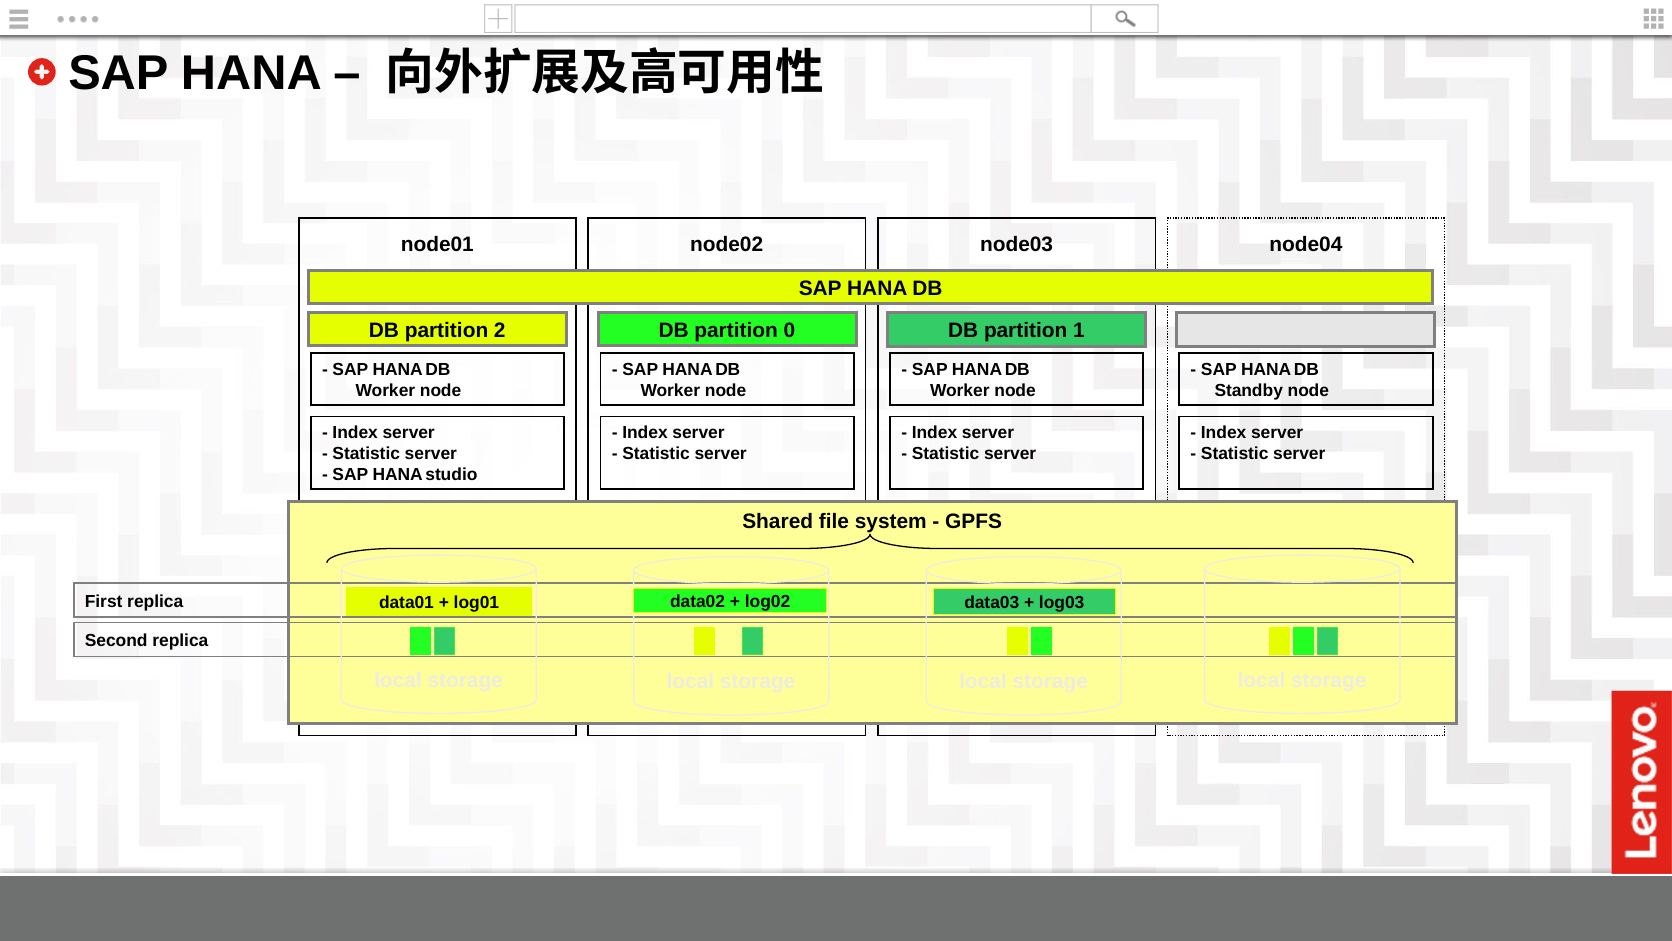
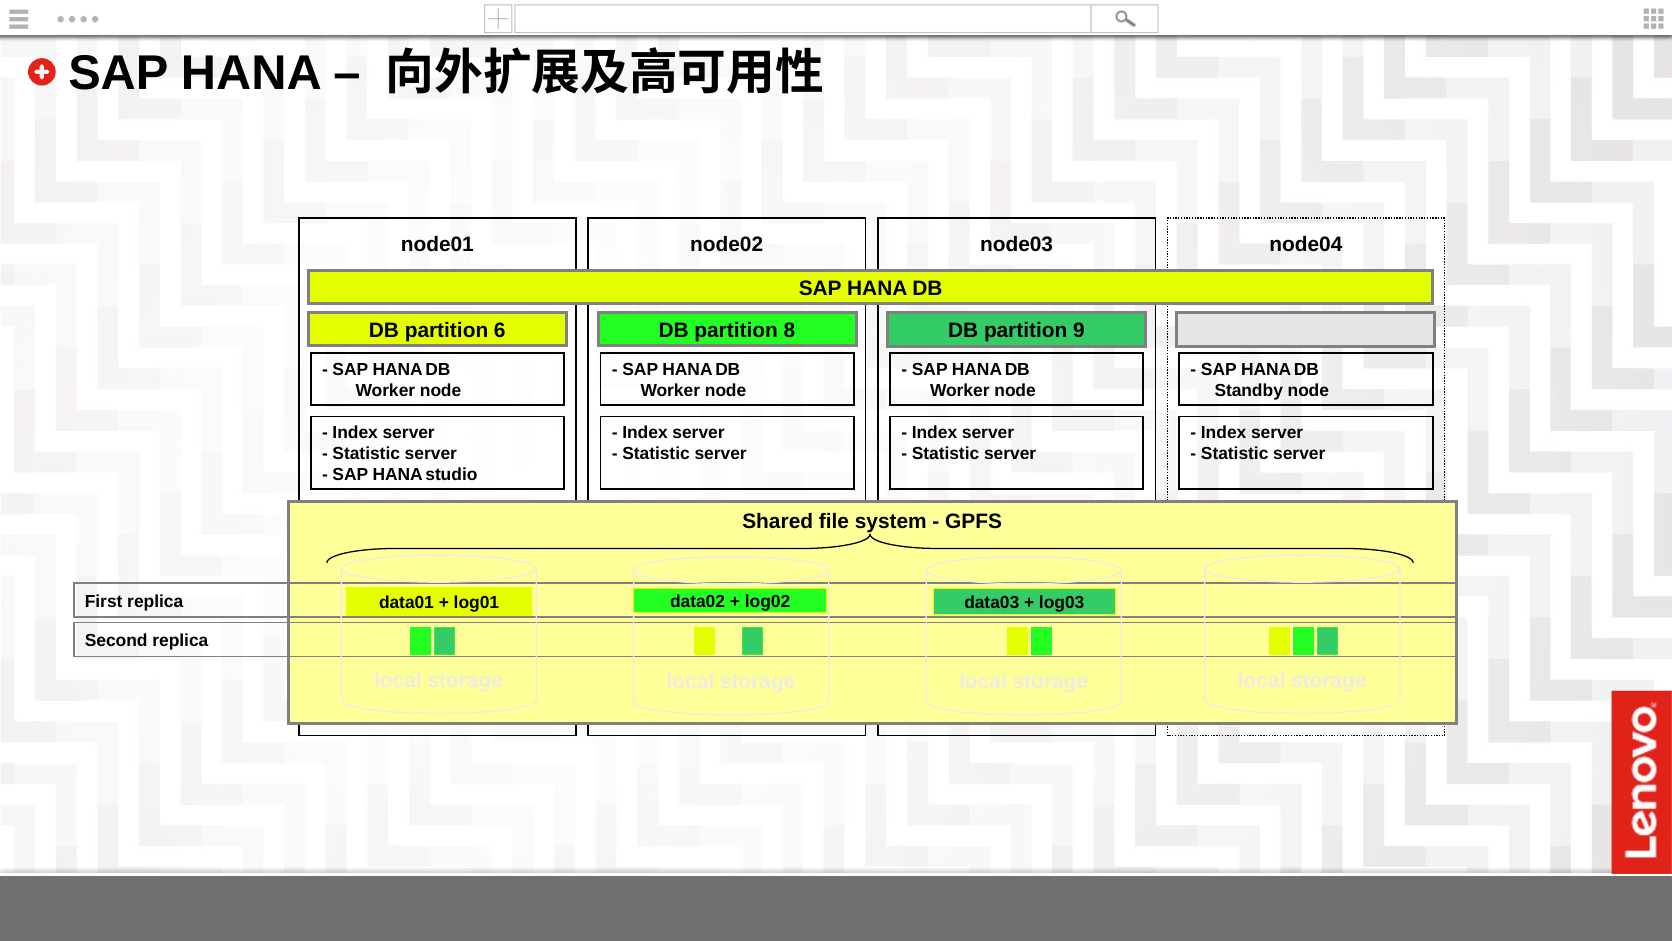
2: 2 -> 6 (500, 330)
0: 0 -> 8 (789, 330)
1: 1 -> 9 (1079, 331)
